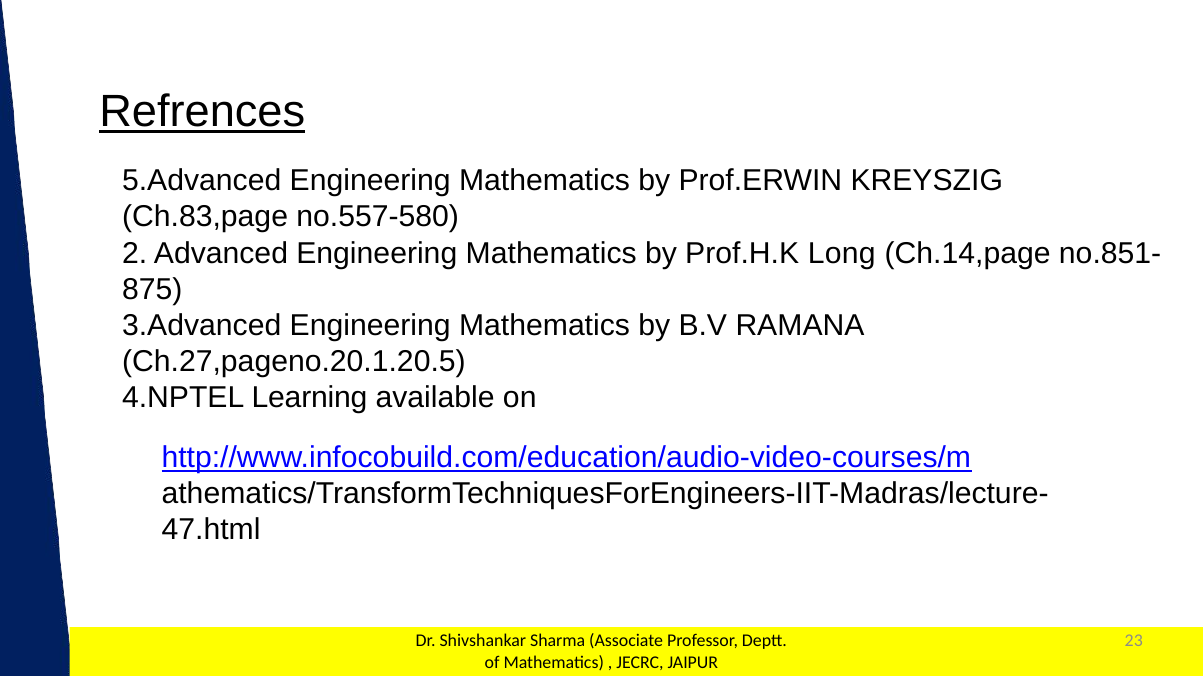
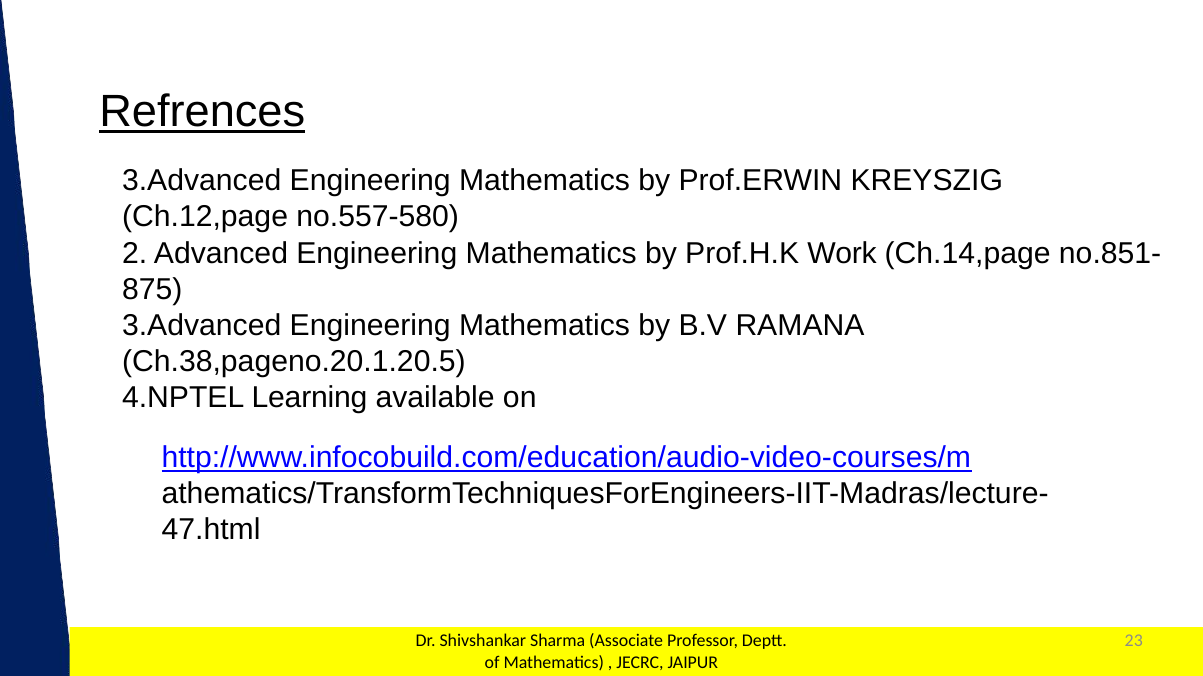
5.Advanced: 5.Advanced -> 3.Advanced (202, 181)
Ch.83,page: Ch.83,page -> Ch.12,page (205, 217)
Long: Long -> Work (842, 253)
Ch.27,pageno.20.1.20.5: Ch.27,pageno.20.1.20.5 -> Ch.38,pageno.20.1.20.5 (294, 362)
